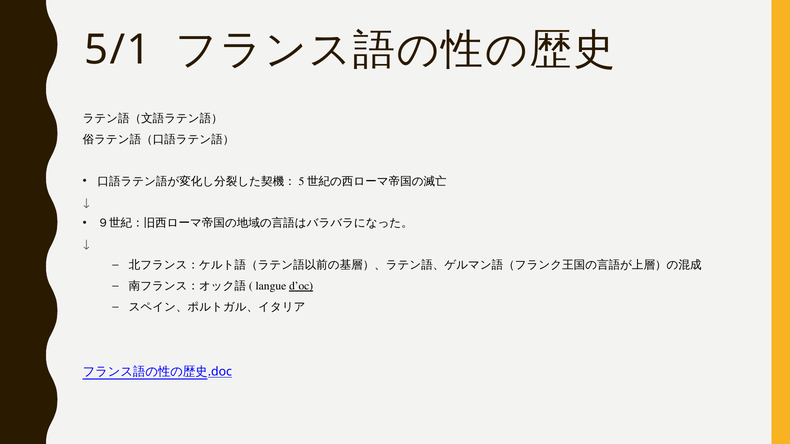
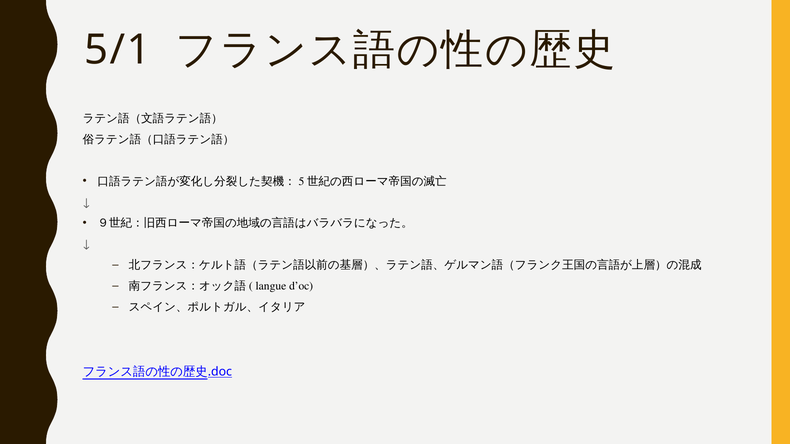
d’oc underline: present -> none (301, 286)
